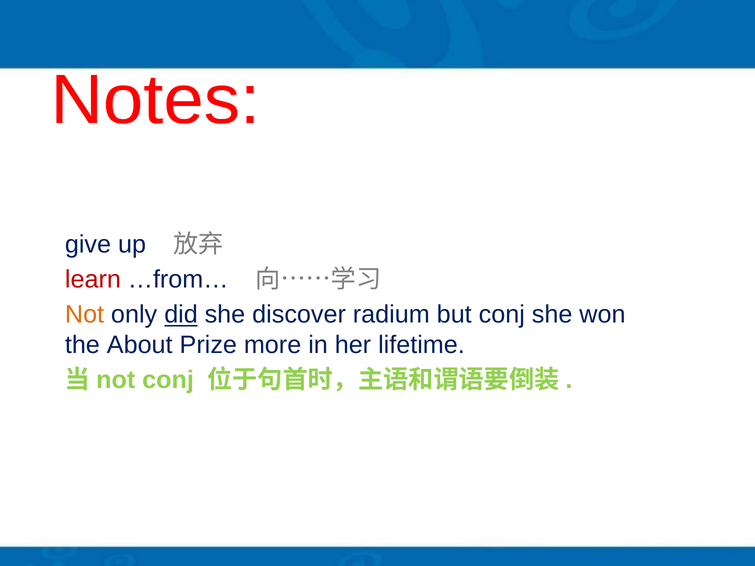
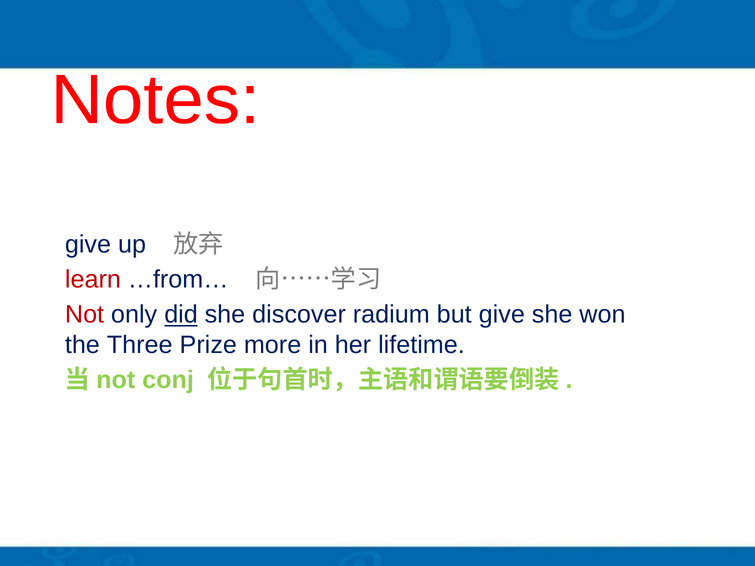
Not colour: orange -> red (85, 315)
but conj: conj -> give (502, 315)
About: About -> Three (140, 345)
